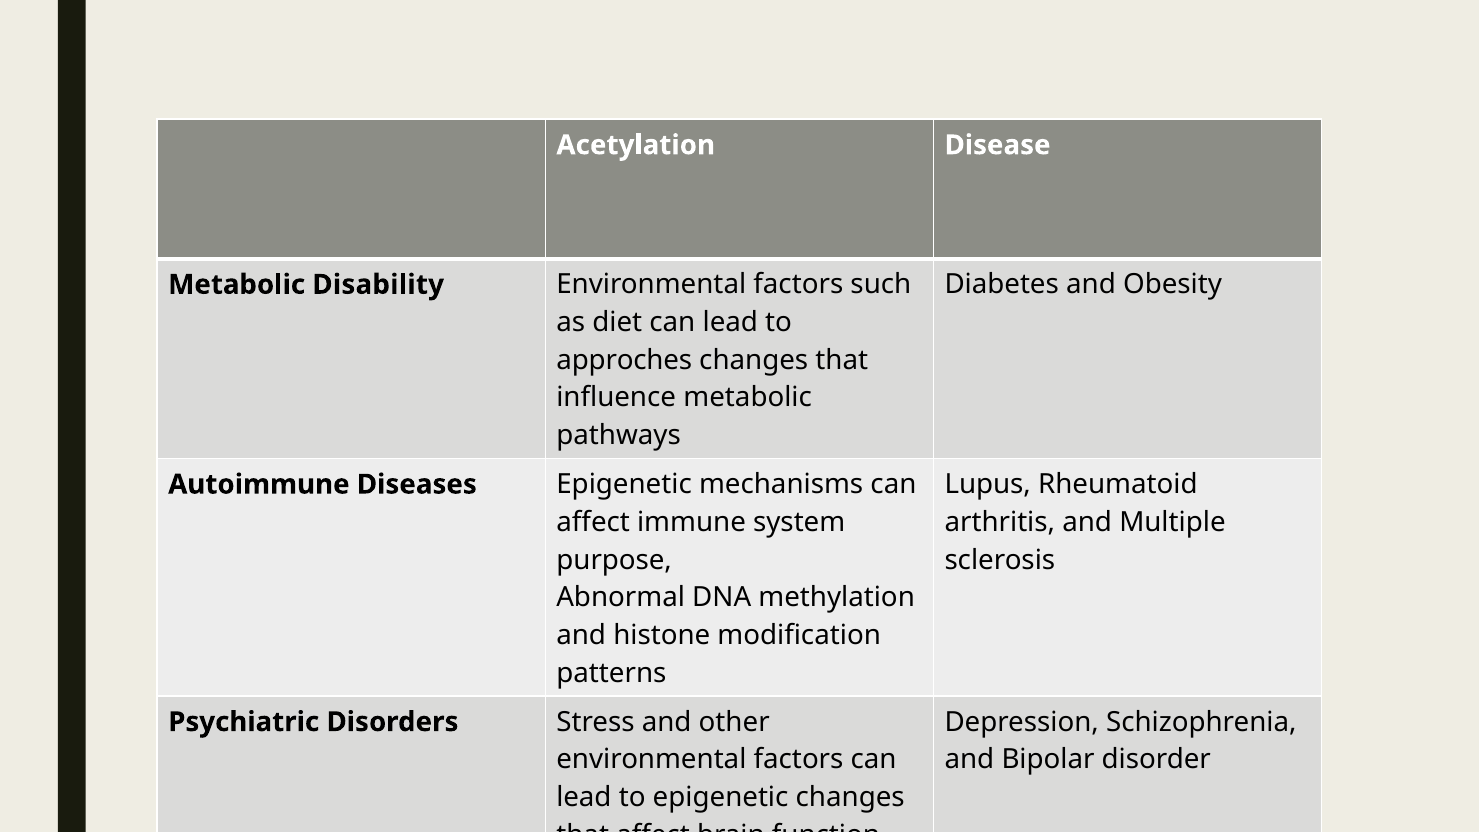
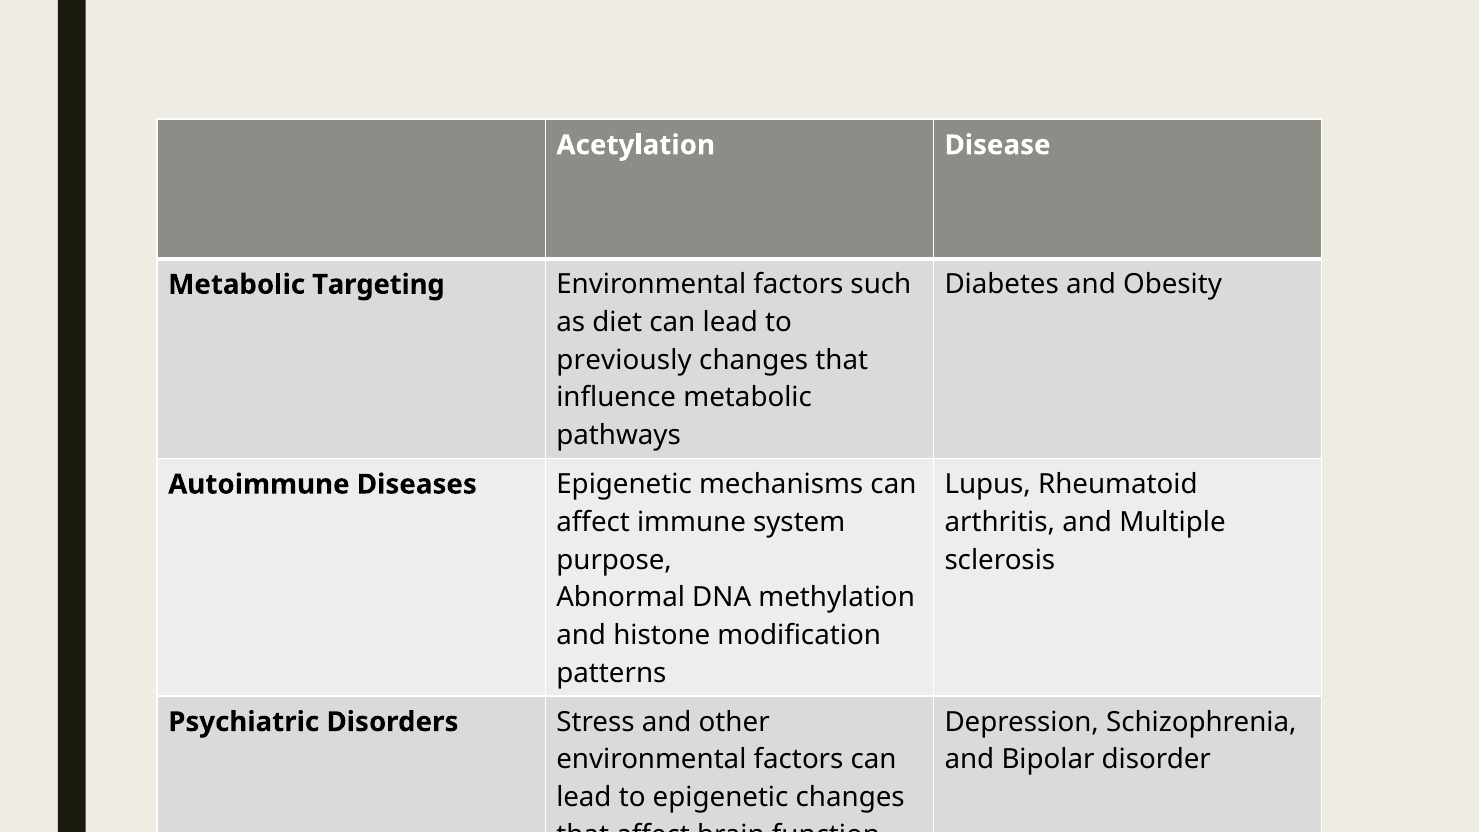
Disability: Disability -> Targeting (378, 285)
approches: approches -> previously (624, 360)
